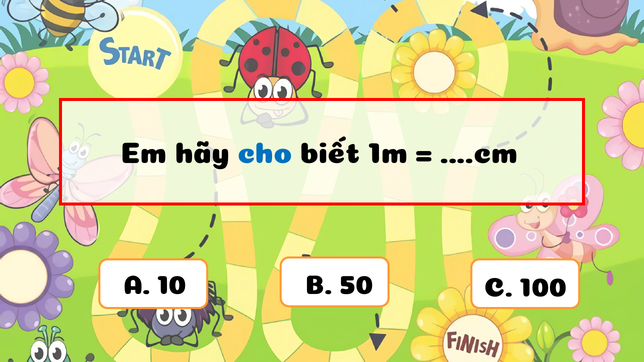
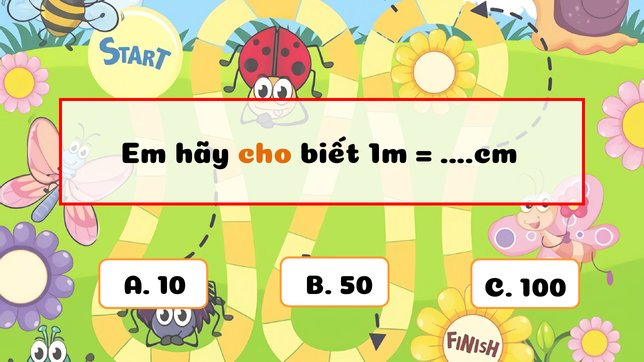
cho colour: blue -> orange (265, 154)
